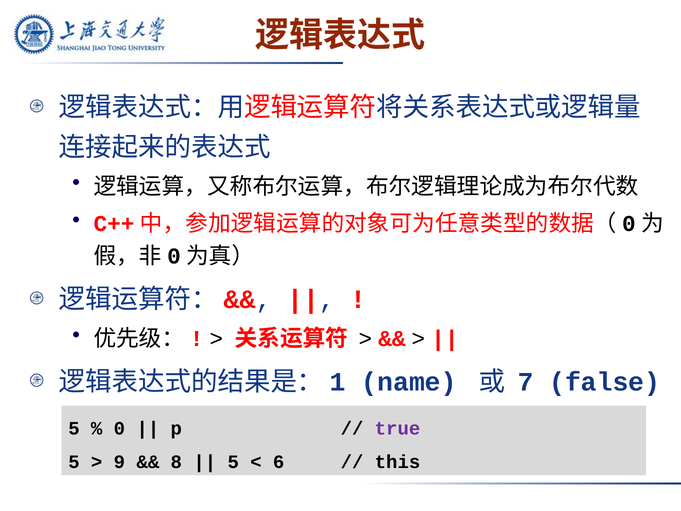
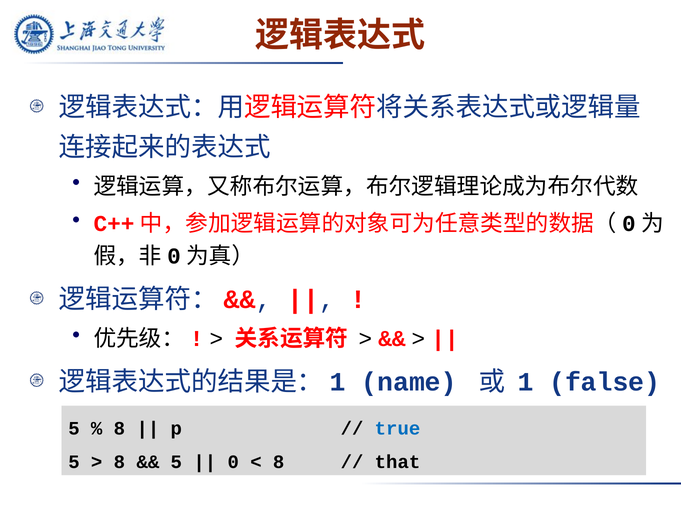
7: 7 -> 1 (525, 382)
0: 0 -> 8 (119, 428)
true colour: purple -> blue (397, 428)
9: 9 -> 8 (119, 462)
8: 8 -> 5 (176, 462)
5: 5 -> 0 (233, 462)
6: 6 -> 8 (279, 462)
this: this -> that (397, 462)
